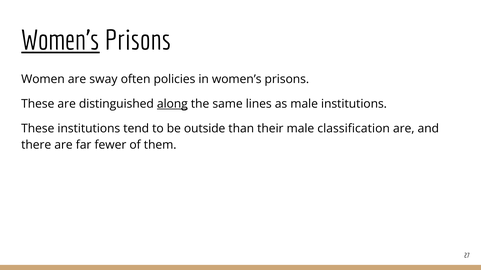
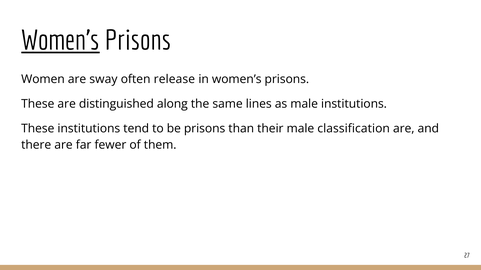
policies: policies -> release (174, 79)
along underline: present -> none (172, 104)
be outside: outside -> prisons (205, 129)
